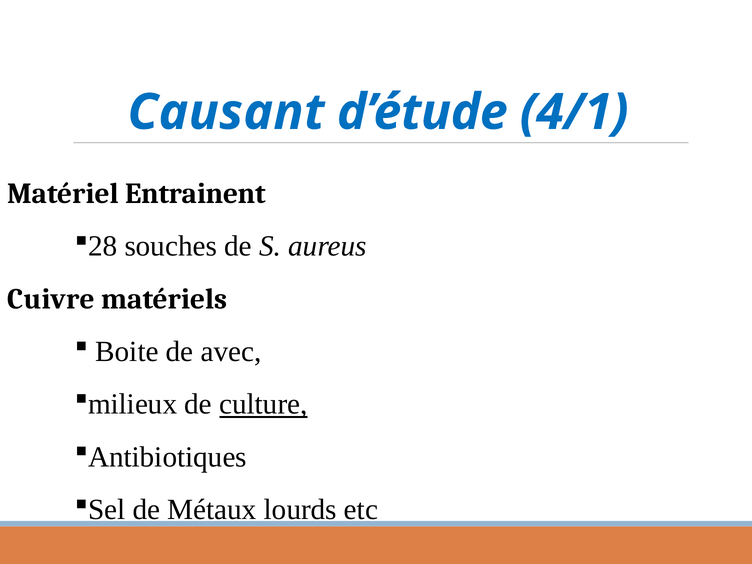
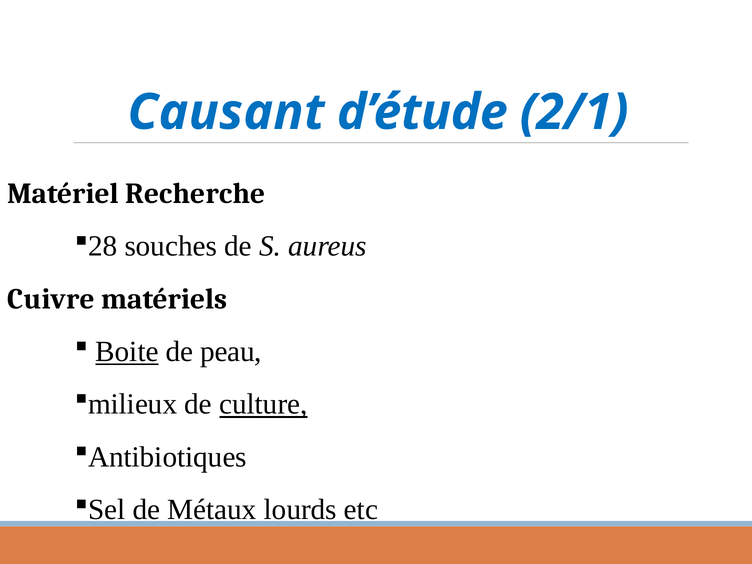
4/1: 4/1 -> 2/1 (574, 112)
Entrainent: Entrainent -> Recherche (195, 194)
Boite underline: none -> present (127, 352)
avec: avec -> peau (231, 352)
